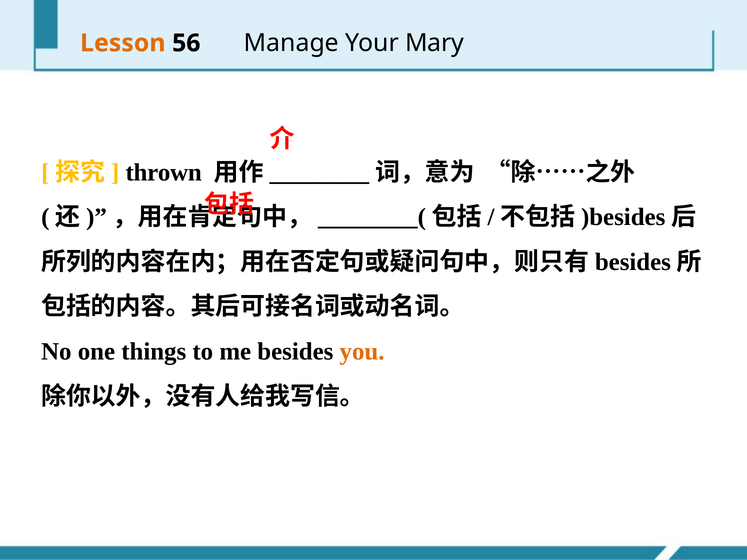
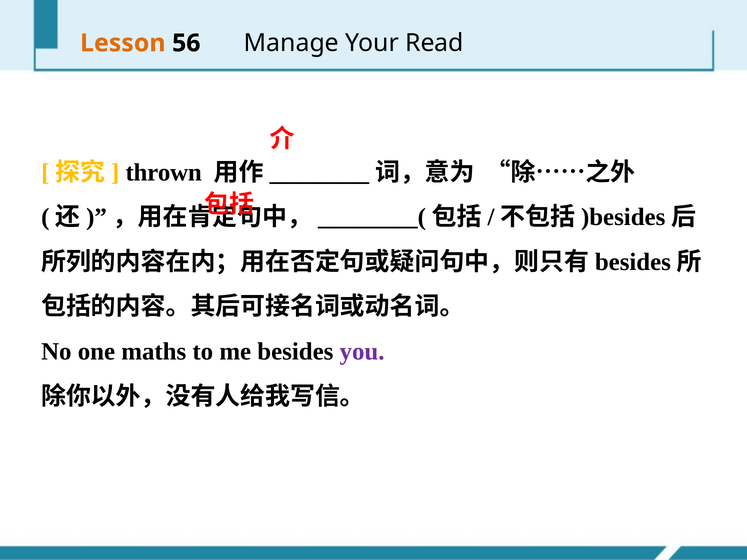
Mary: Mary -> Read (434, 43)
things: things -> maths (154, 352)
you colour: orange -> purple (362, 352)
